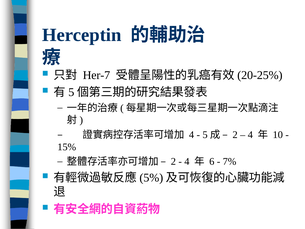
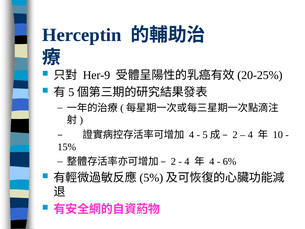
Her-7: Her-7 -> Her-9 (96, 75)
6: 6 -> 4 (212, 161)
7%: 7% -> 6% (230, 161)
